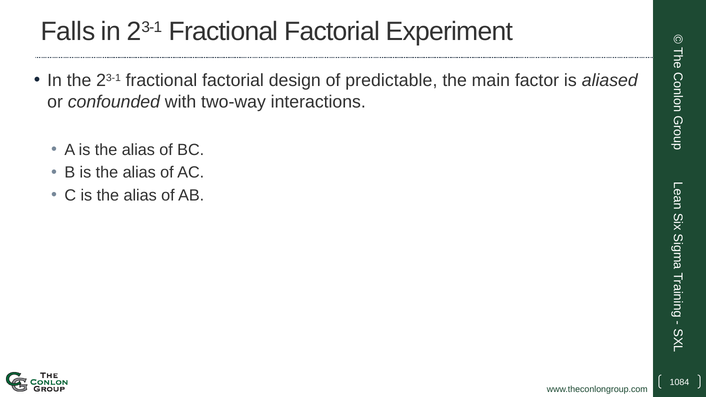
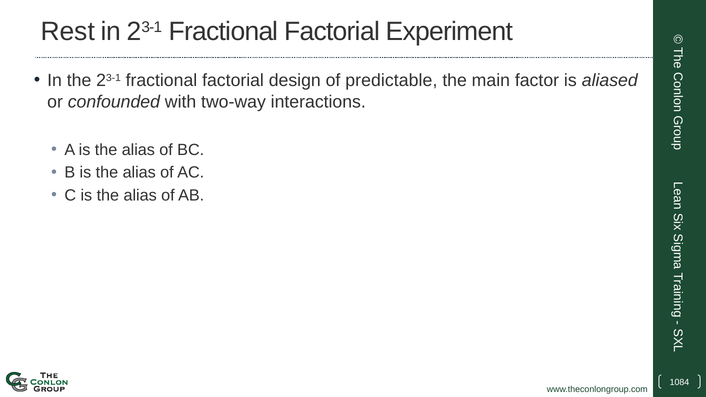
Falls: Falls -> Rest (68, 31)
